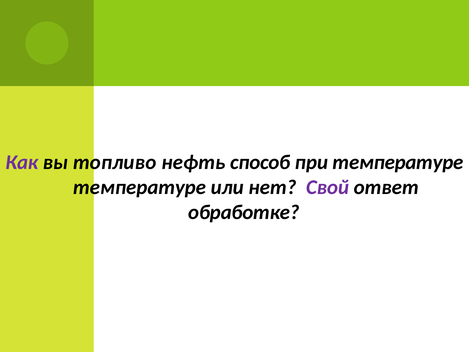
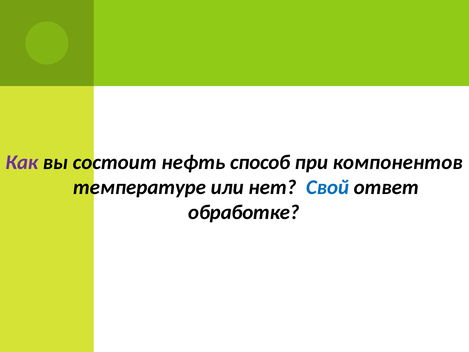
топливо: топливо -> состоит (115, 162)
при температуре: температуре -> компонентов (398, 162)
Свой colour: purple -> blue (328, 187)
